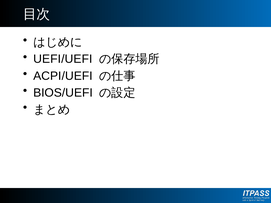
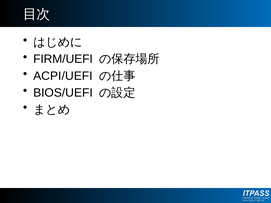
UEFI/UEFI: UEFI/UEFI -> FIRM/UEFI (63, 59)
